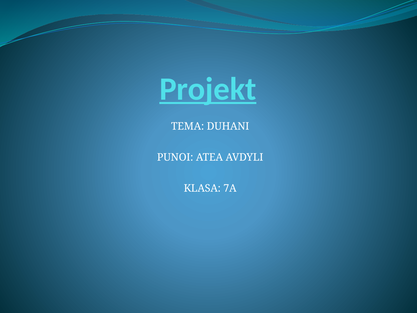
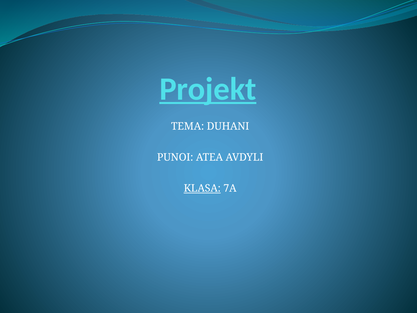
KLASA underline: none -> present (202, 188)
